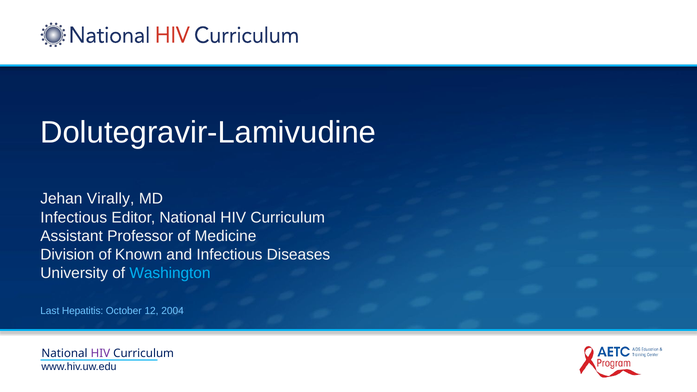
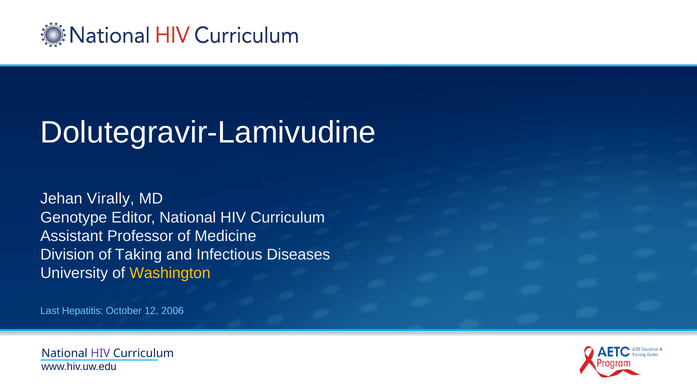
Infectious: Infectious -> Genotype (74, 217)
Known: Known -> Taking (138, 255)
Washington colour: light blue -> yellow (170, 273)
2004: 2004 -> 2006 (173, 311)
